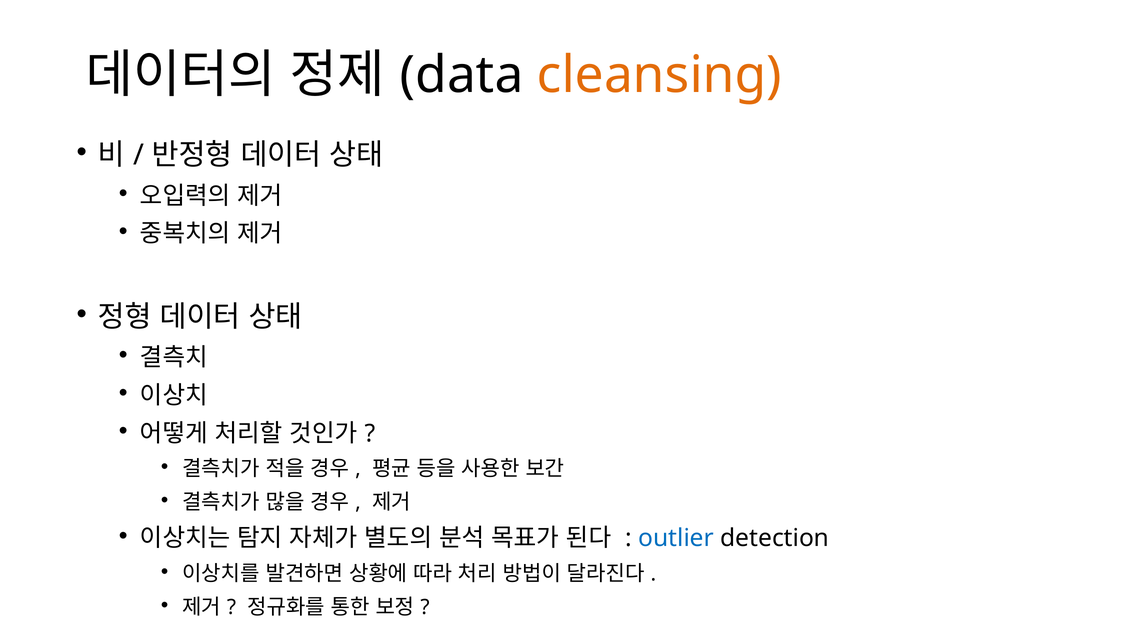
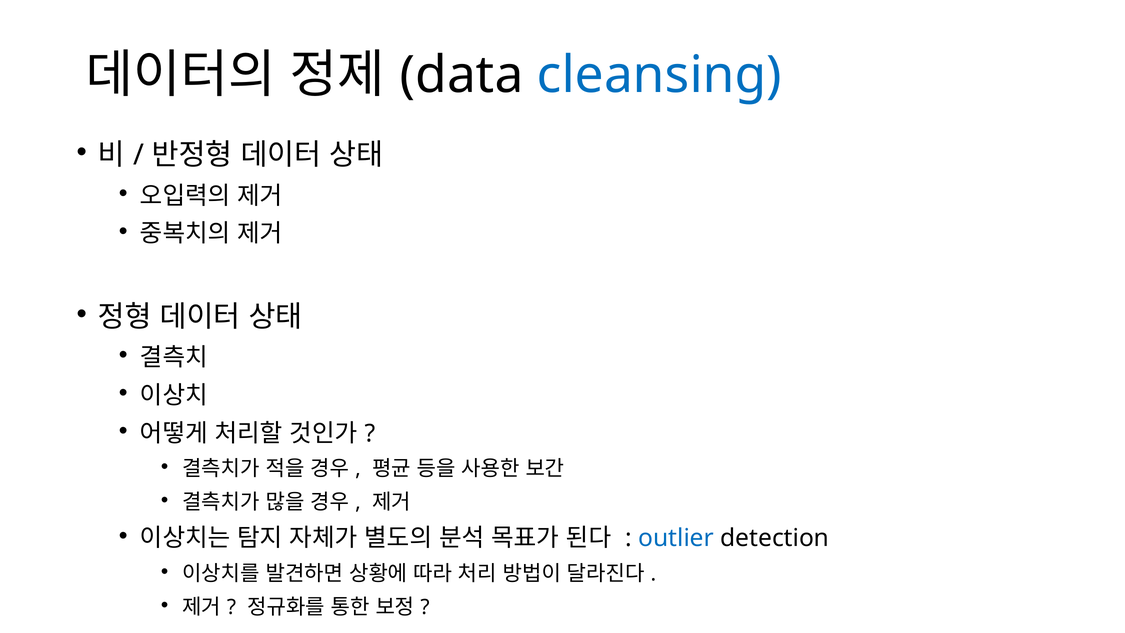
cleansing colour: orange -> blue (659, 75)
